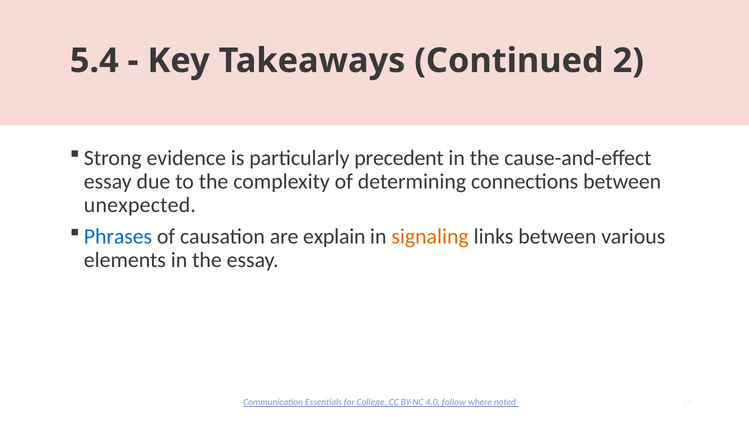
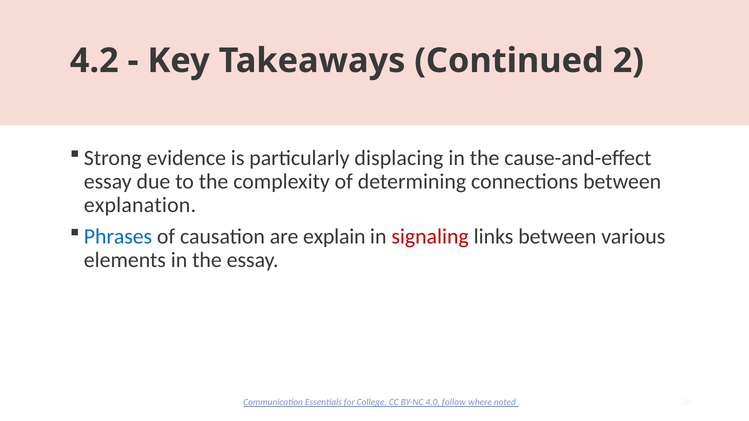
5.4: 5.4 -> 4.2 (94, 61)
precedent: precedent -> displacing (399, 158)
unexpected: unexpected -> explanation (140, 205)
signaling colour: orange -> red (430, 237)
